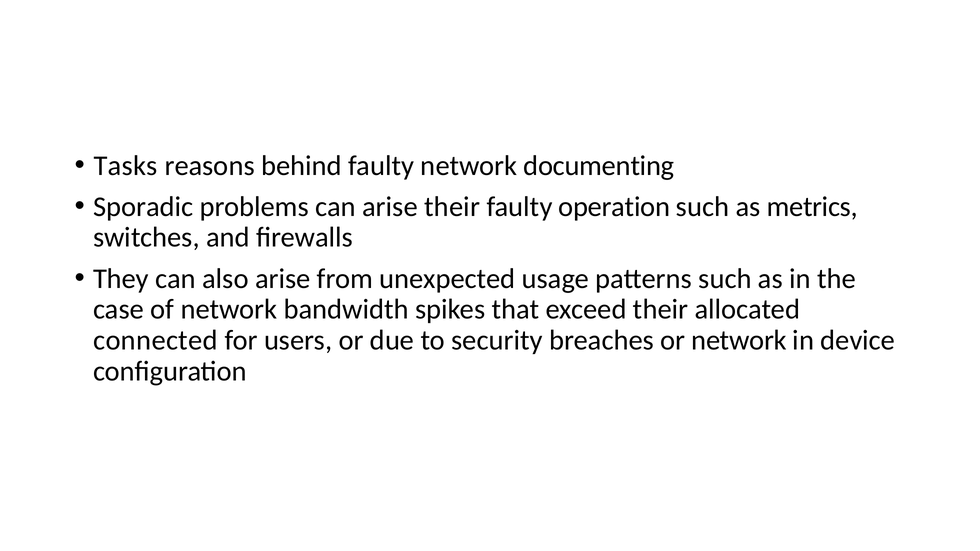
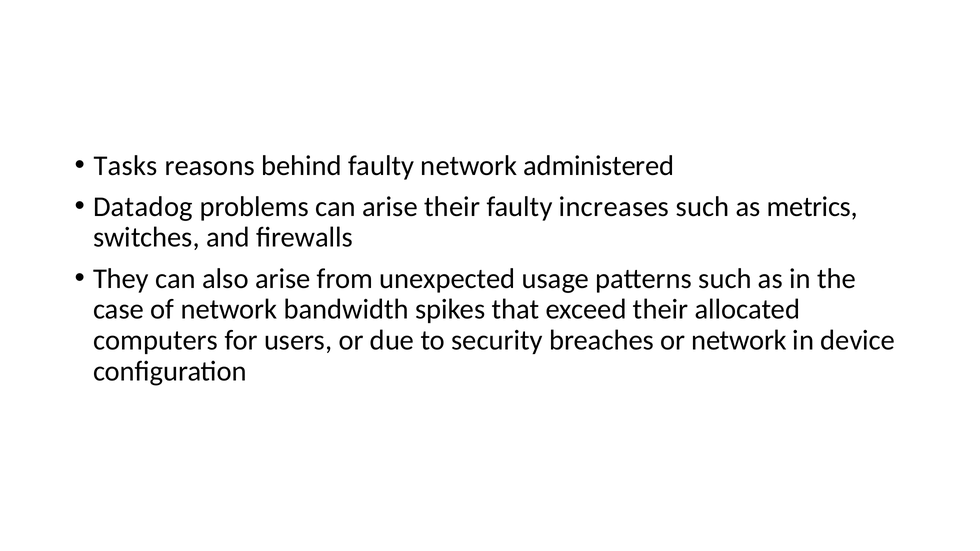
documenting: documenting -> administered (599, 166)
Sporadic: Sporadic -> Datadog (143, 207)
operation: operation -> increases (614, 207)
connected: connected -> computers (156, 340)
